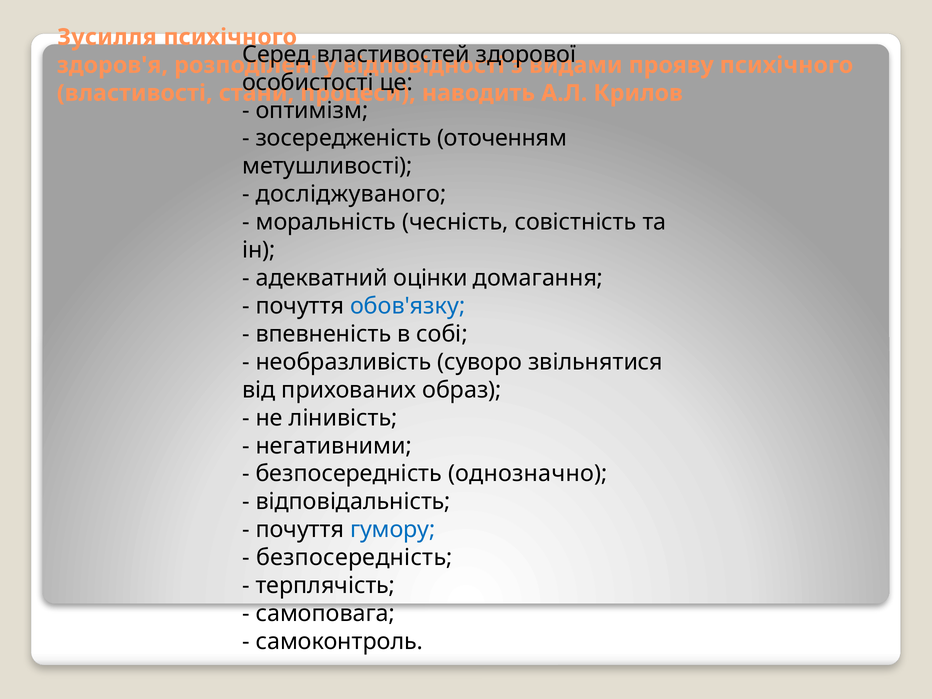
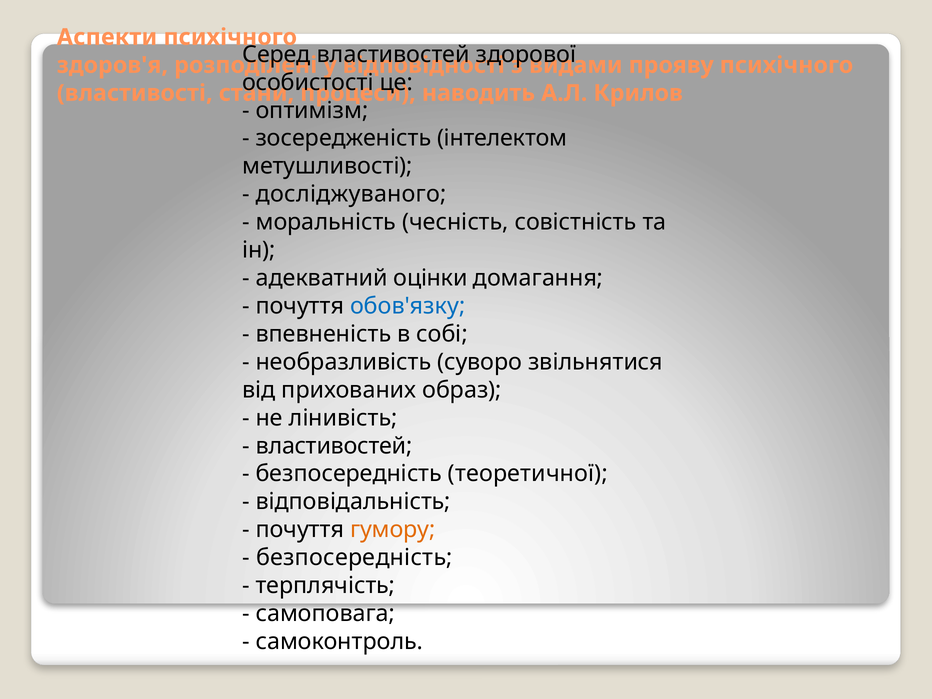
Зусилля: Зусилля -> Аспекти (107, 37)
оточенням: оточенням -> інтелектом (502, 138)
негативними: негативними -> властивостей (334, 446)
однозначно: однозначно -> теоретичної (528, 474)
гумору colour: blue -> orange (393, 530)
